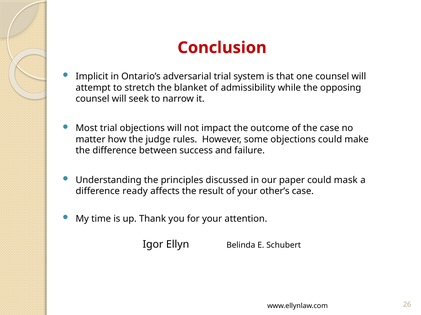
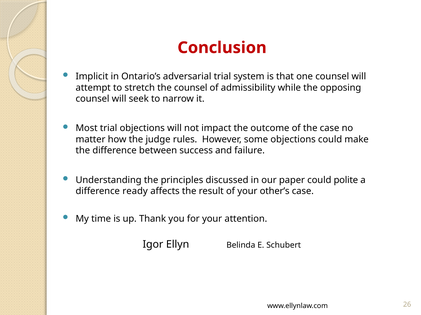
the blanket: blanket -> counsel (191, 88)
mask: mask -> polite (346, 180)
